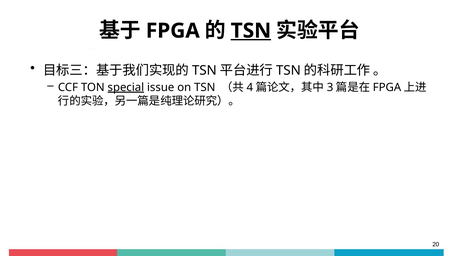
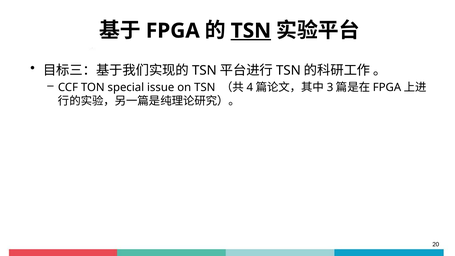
special underline: present -> none (126, 87)
